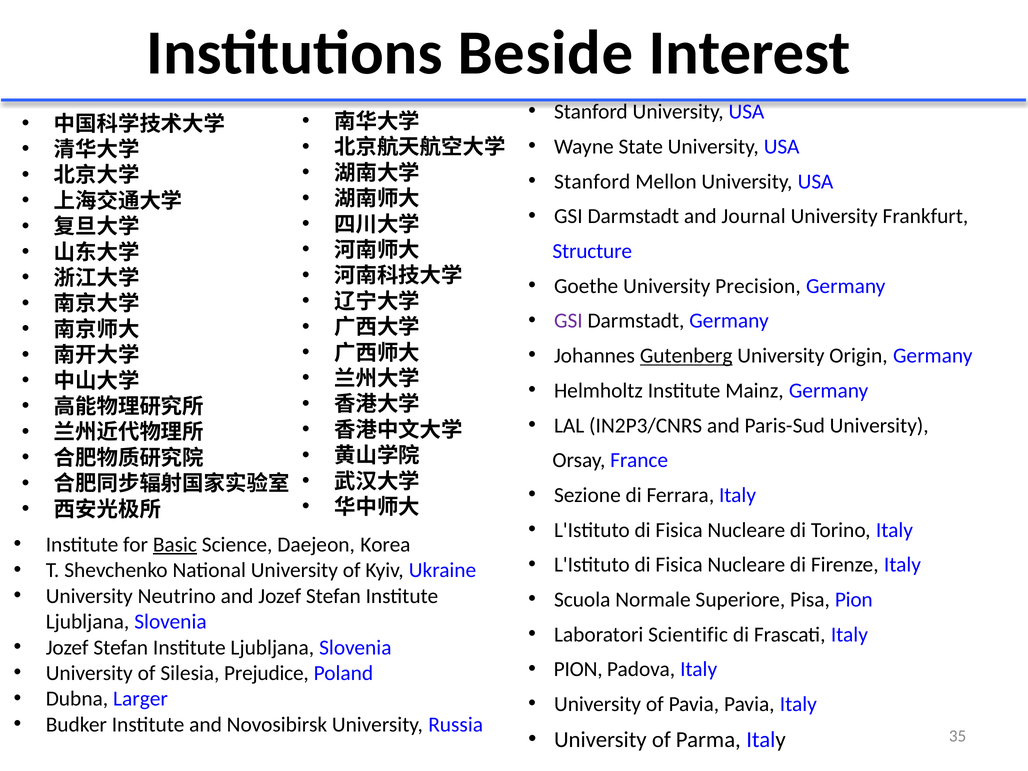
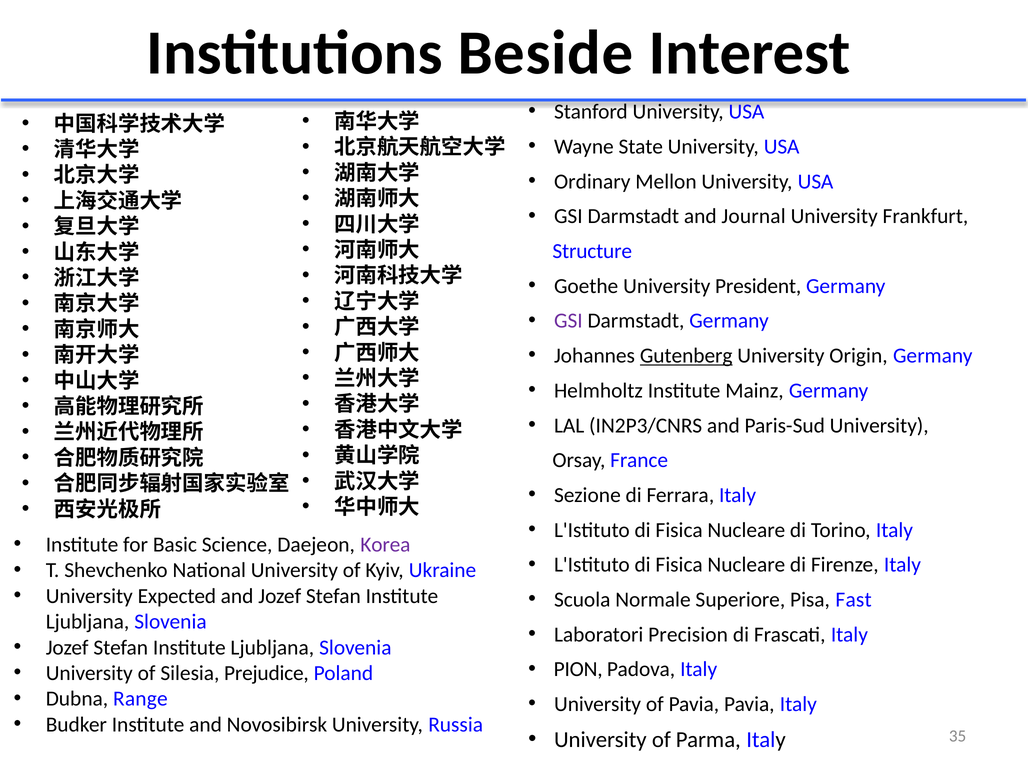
Stanford: Stanford -> Ordinary (592, 182)
Precision: Precision -> President (758, 286)
Basic underline: present -> none (175, 545)
Korea colour: black -> purple (385, 545)
Neutrino: Neutrino -> Expected (177, 596)
Pisa Pion: Pion -> Fast (854, 600)
Scientific: Scientific -> Precision (688, 635)
Larger: Larger -> Range (140, 699)
